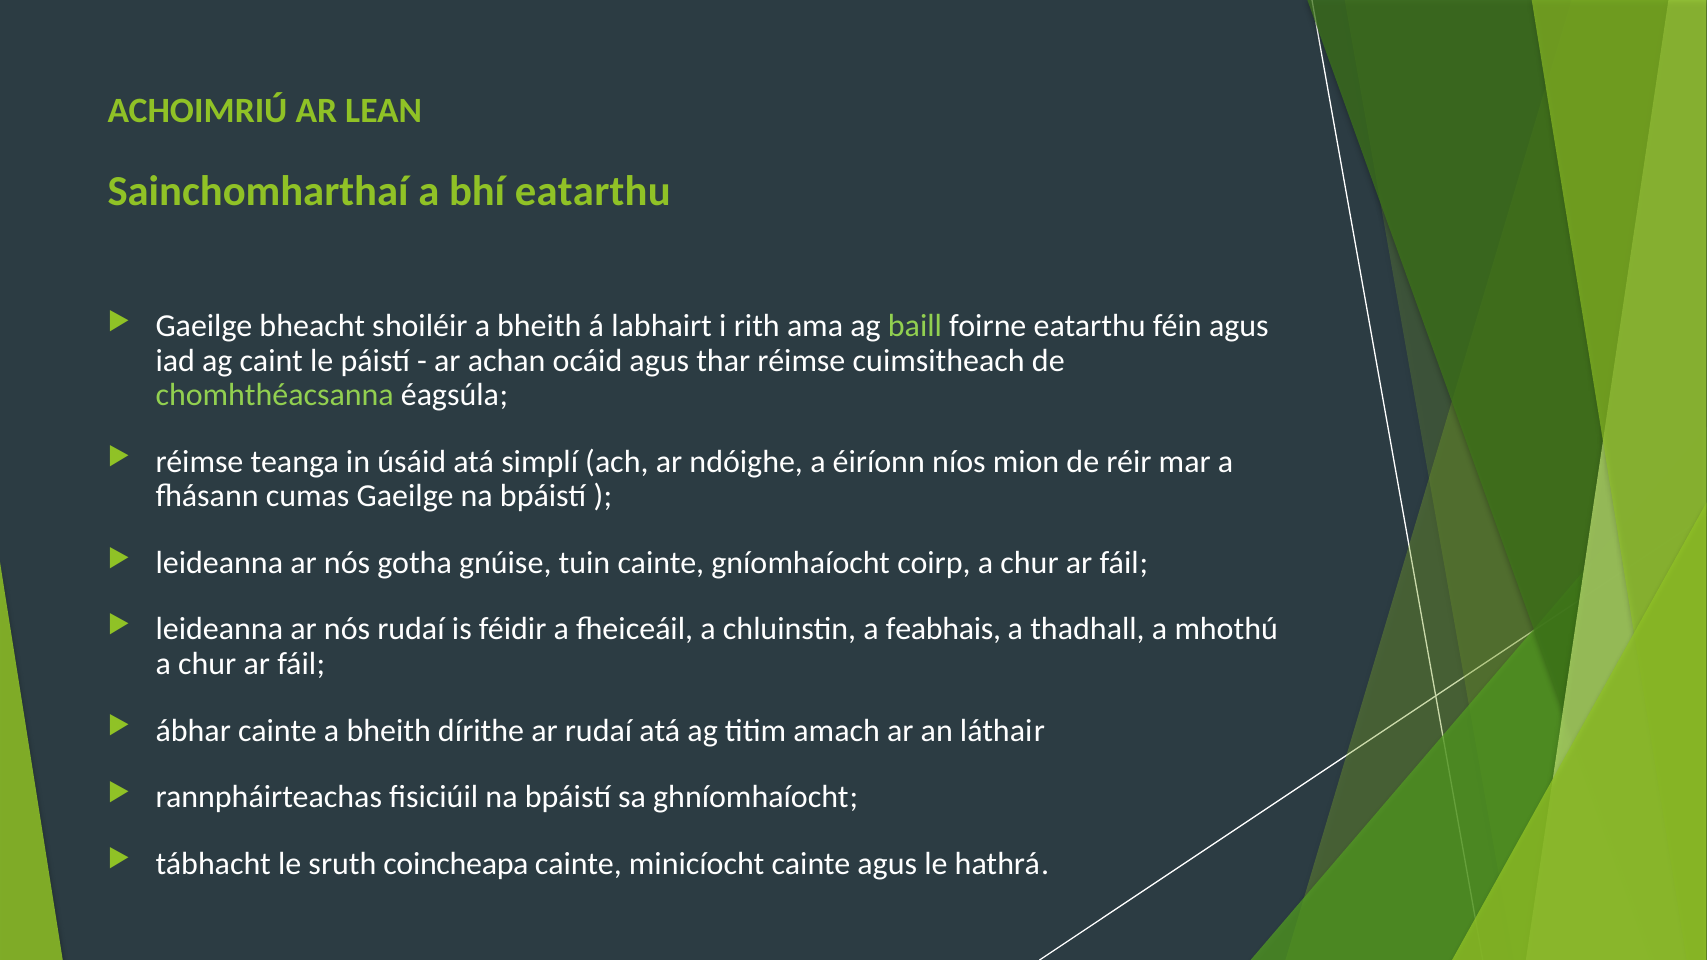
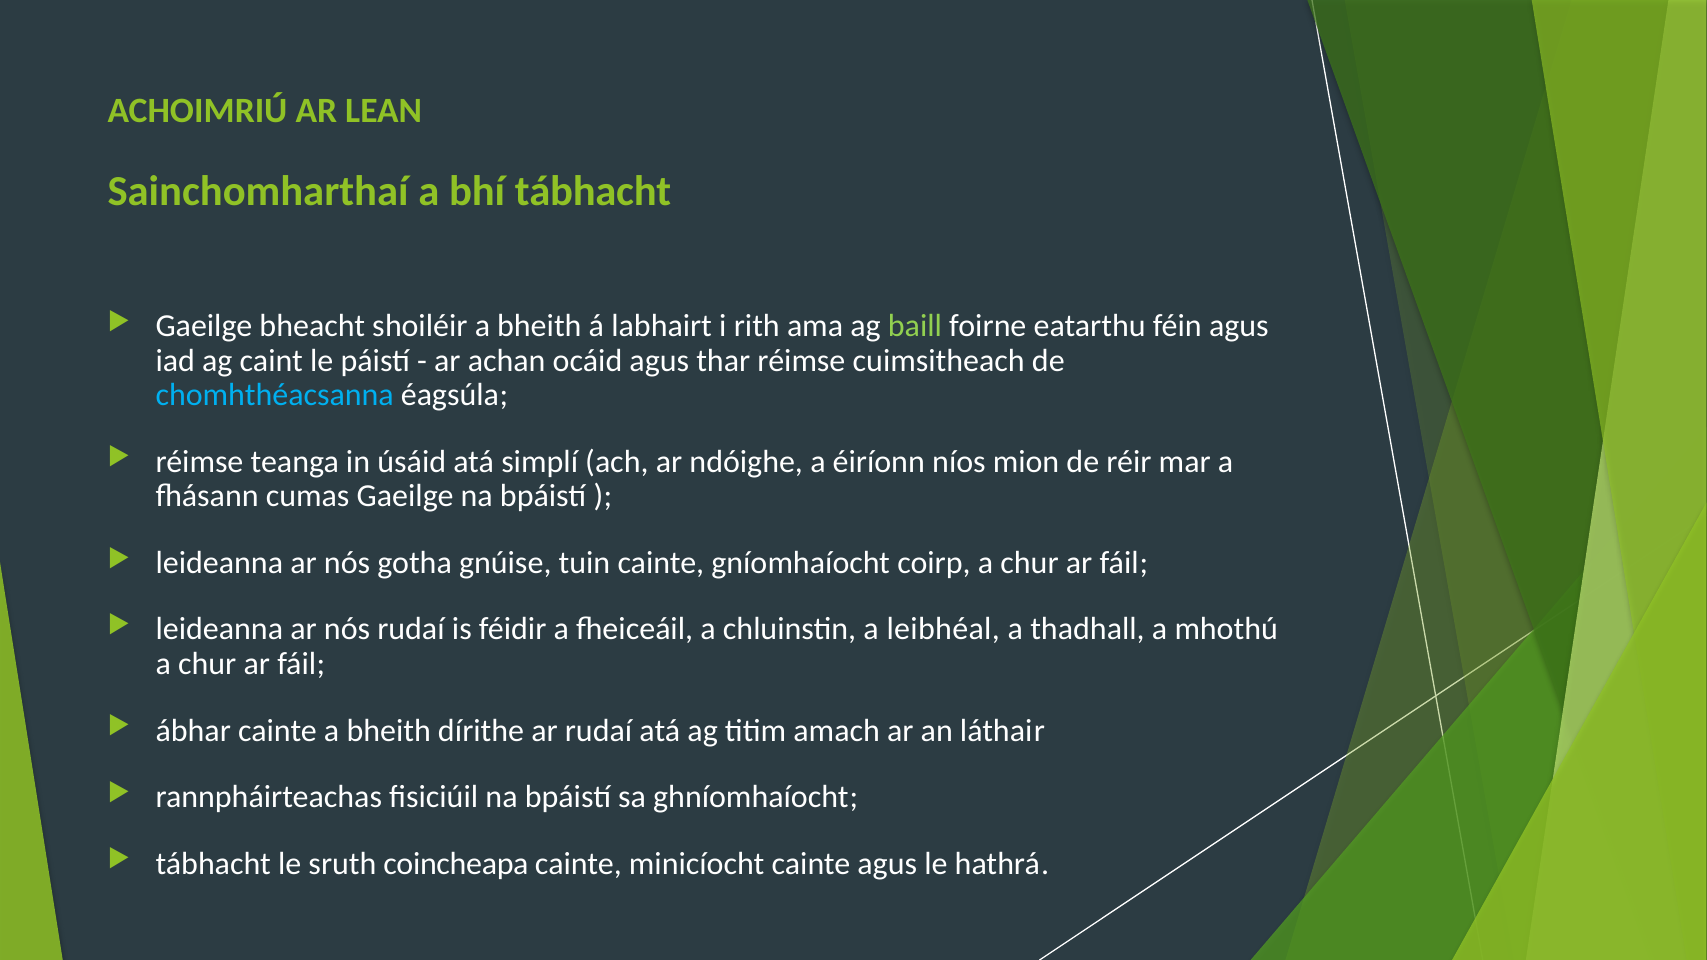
bhí eatarthu: eatarthu -> tábhacht (593, 191)
chomhthéacsanna colour: light green -> light blue (275, 395)
feabhais: feabhais -> leibhéal (943, 630)
